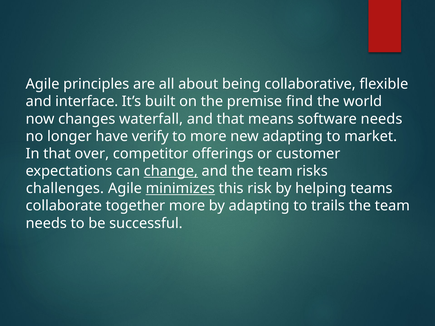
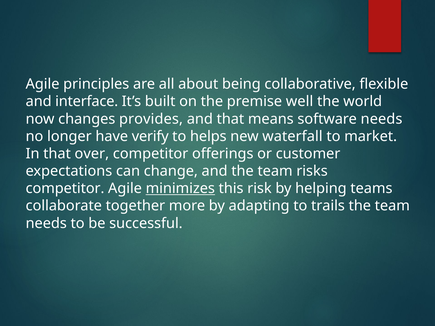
find: find -> well (300, 102)
waterfall: waterfall -> provides (151, 119)
to more: more -> helps (208, 136)
new adapting: adapting -> waterfall (292, 136)
change underline: present -> none (171, 171)
challenges: challenges -> competitor (65, 189)
